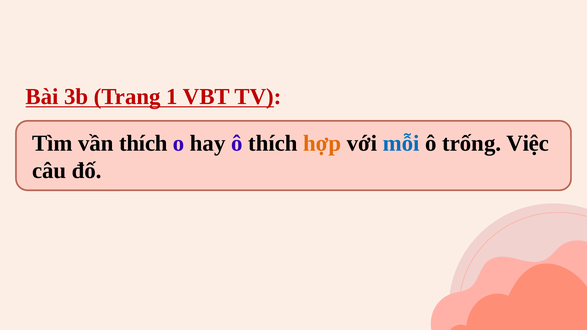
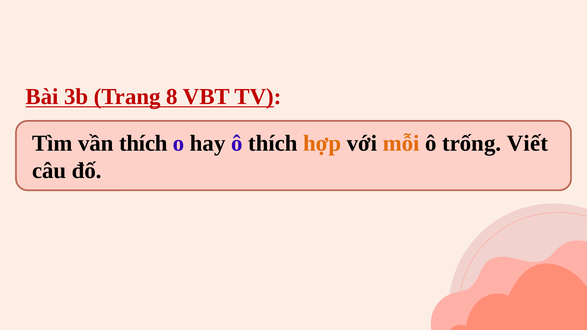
1: 1 -> 8 (172, 97)
mỗi colour: blue -> orange (401, 143)
Việc: Việc -> Viết (528, 143)
